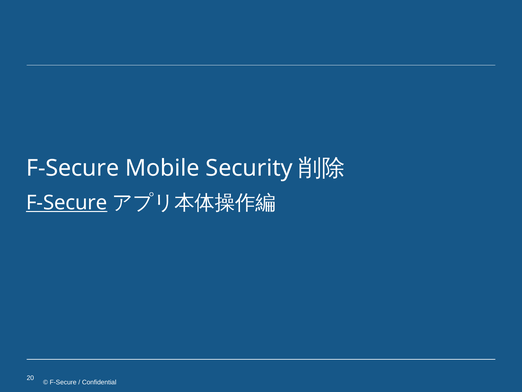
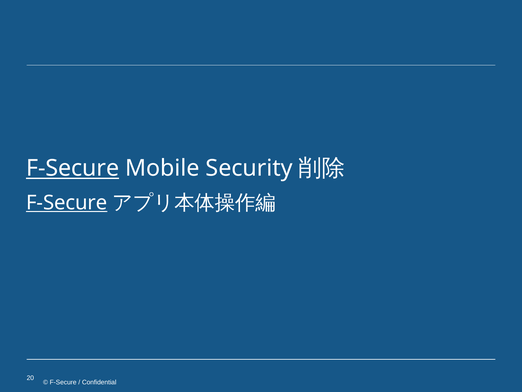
F-Secure underline: none -> present (73, 168)
